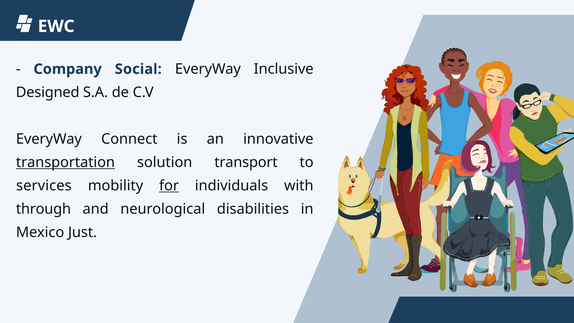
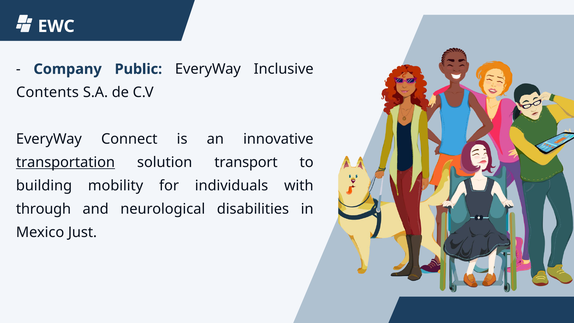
Social: Social -> Public (138, 69)
Designed: Designed -> Contents (48, 92)
services: services -> building (44, 186)
for underline: present -> none (169, 186)
